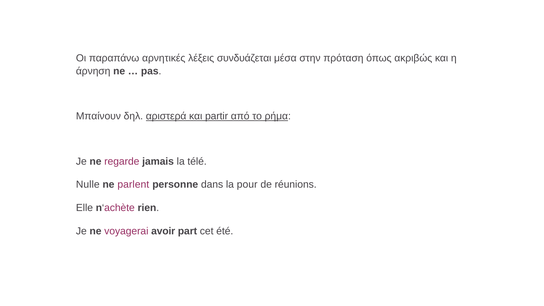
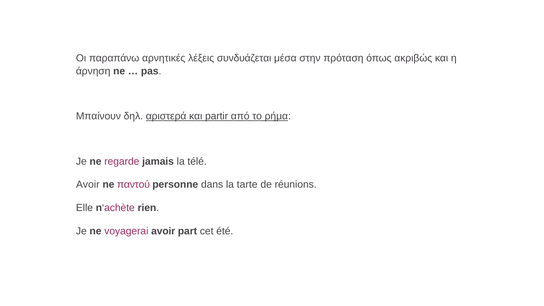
Nulle: Nulle -> Avoir (88, 185)
parlent: parlent -> παντού (133, 185)
pour: pour -> tarte (247, 185)
